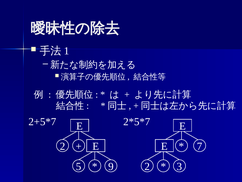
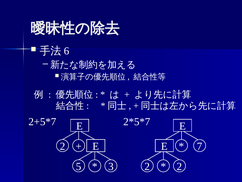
1: 1 -> 6 (67, 51)
9: 9 -> 3 (111, 166)
3: 3 -> 2 (179, 166)
